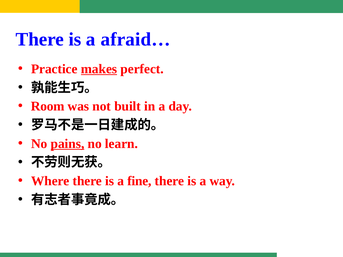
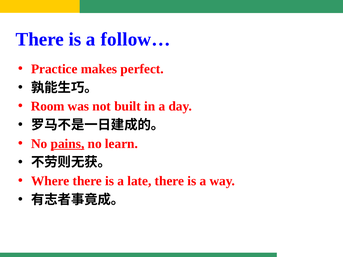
afraid…: afraid… -> follow… (136, 39)
makes underline: present -> none (99, 69)
fine: fine -> late (139, 181)
